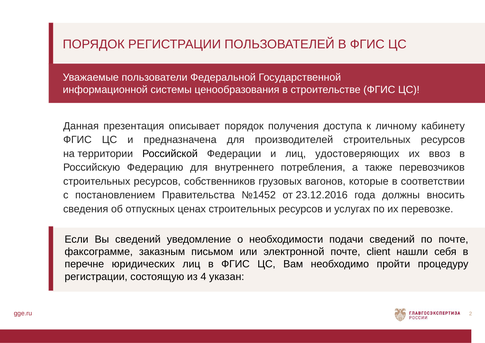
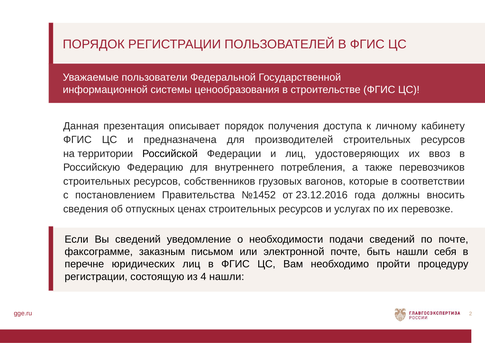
client: client -> быть (378, 252)
4 указан: указан -> нашли (227, 277)
